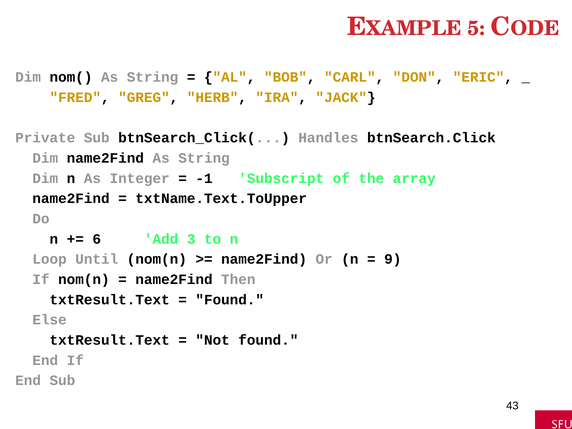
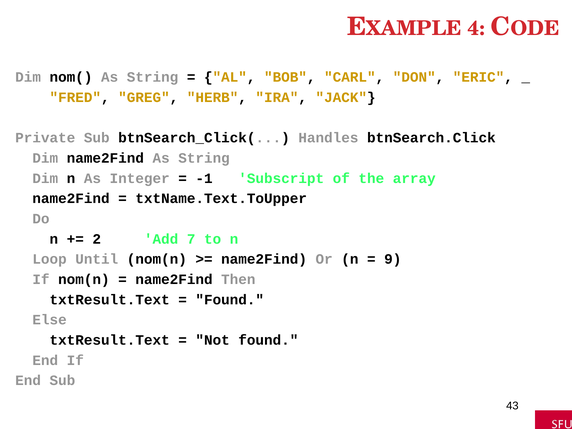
5: 5 -> 4 (476, 28)
6: 6 -> 2 (97, 239)
3: 3 -> 7 (191, 239)
